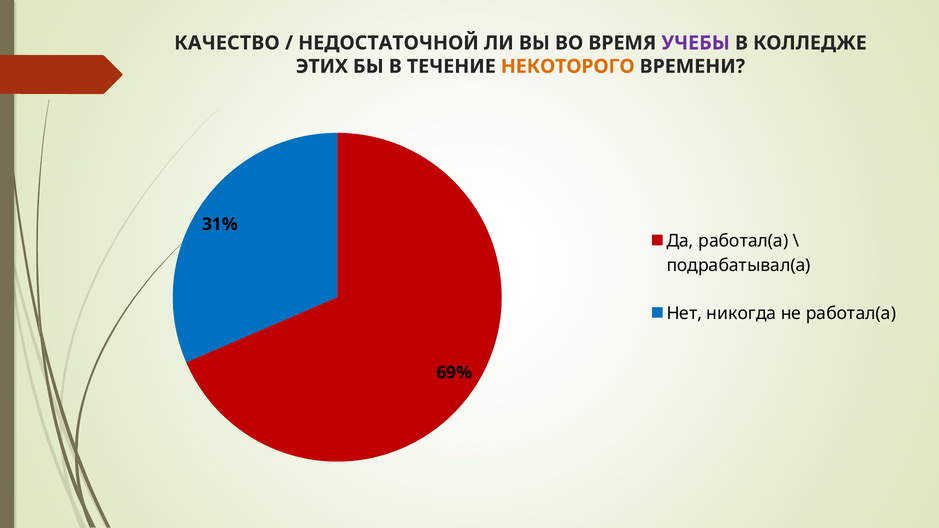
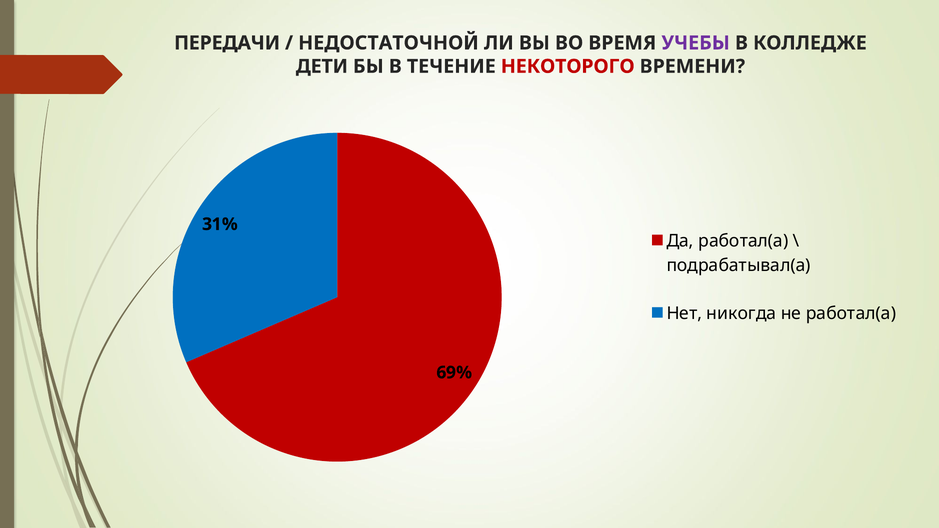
КАЧЕСТВО: КАЧЕСТВО -> ПЕРЕДАЧИ (227, 43)
ЭТИХ: ЭТИХ -> ДЕТИ (322, 66)
НЕКОТОРОГО colour: orange -> red (568, 66)
